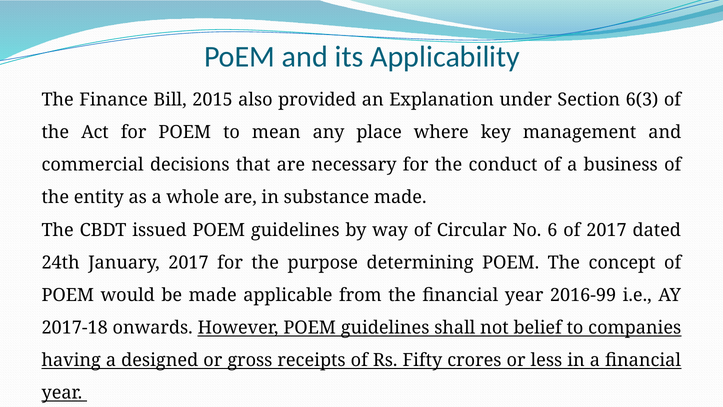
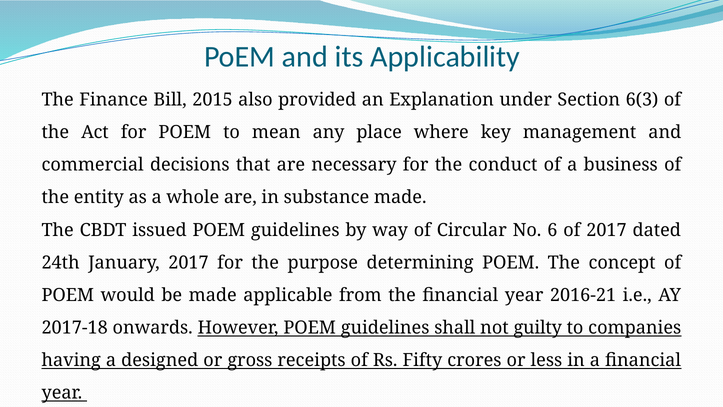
2016-99: 2016-99 -> 2016-21 (583, 295)
belief: belief -> guilty (538, 327)
